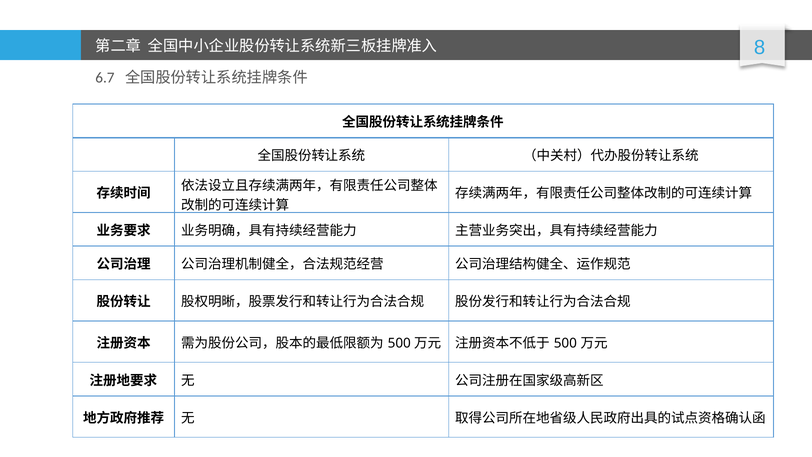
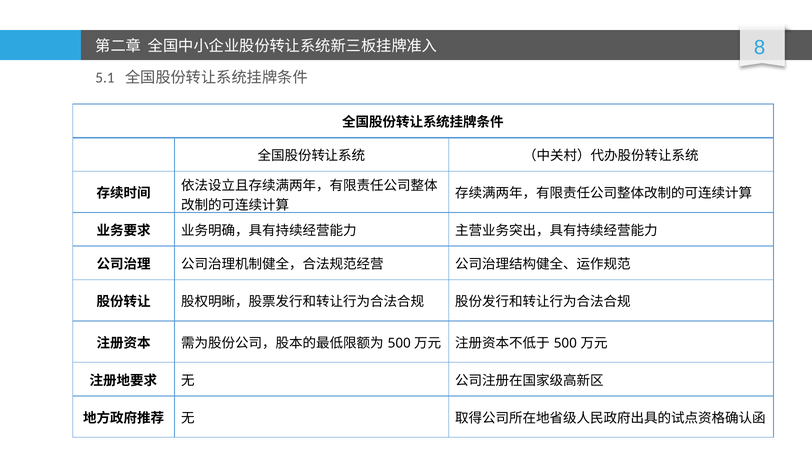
6.7: 6.7 -> 5.1 (105, 78)
